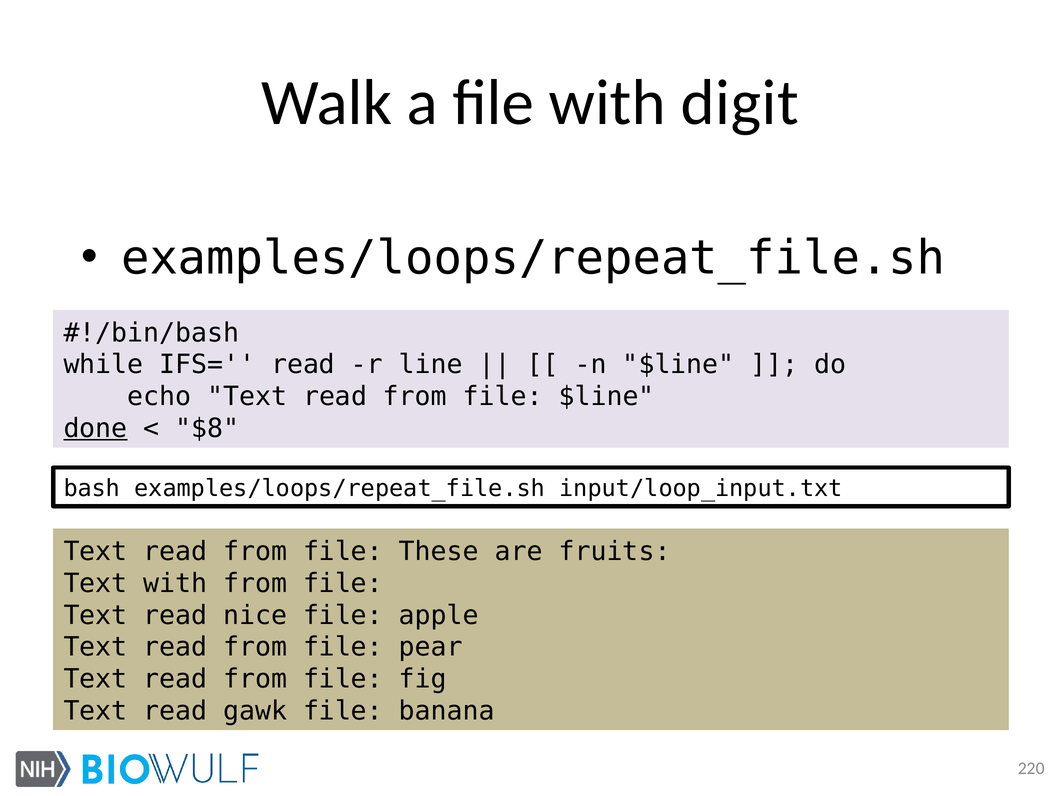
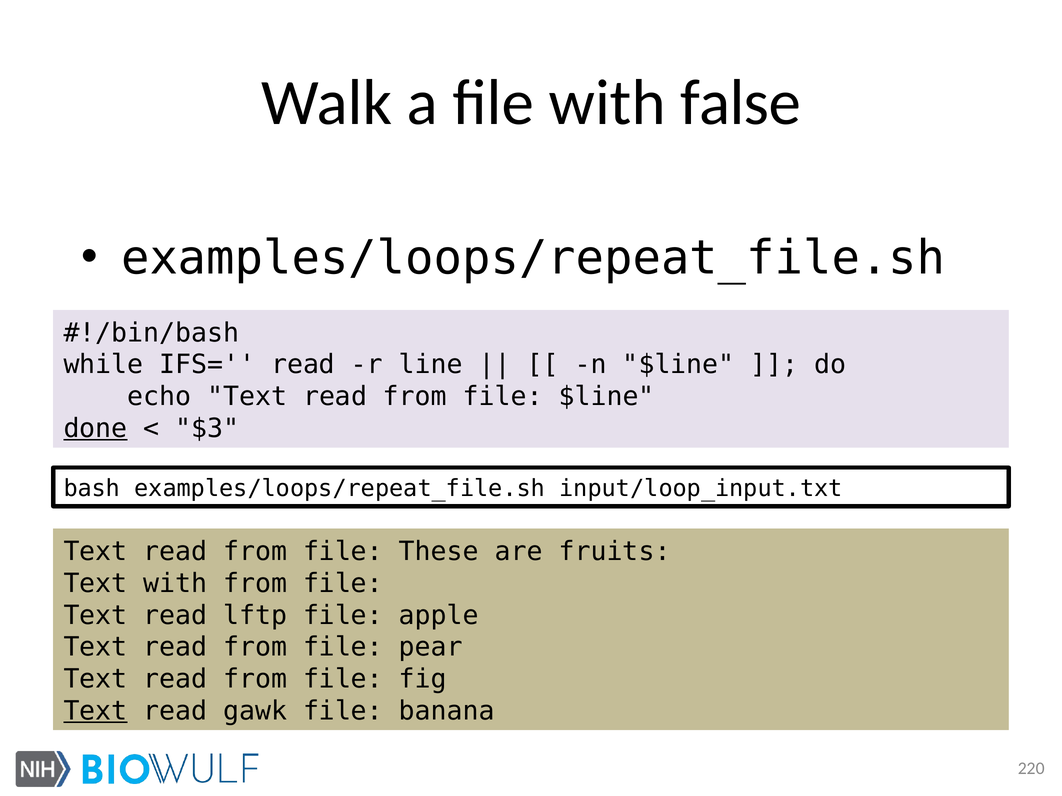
digit: digit -> false (740, 103)
$8: $8 -> $3 (207, 429)
nice: nice -> lftp (255, 616)
Text underline: none -> present (95, 711)
